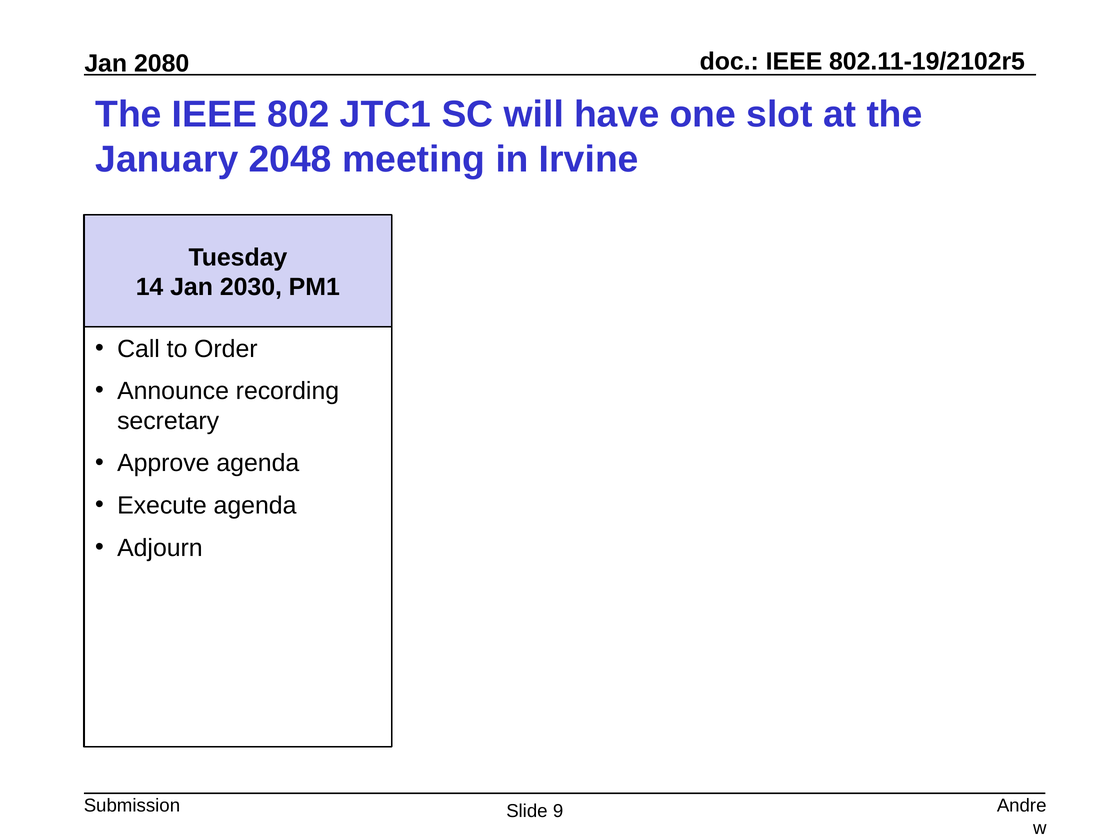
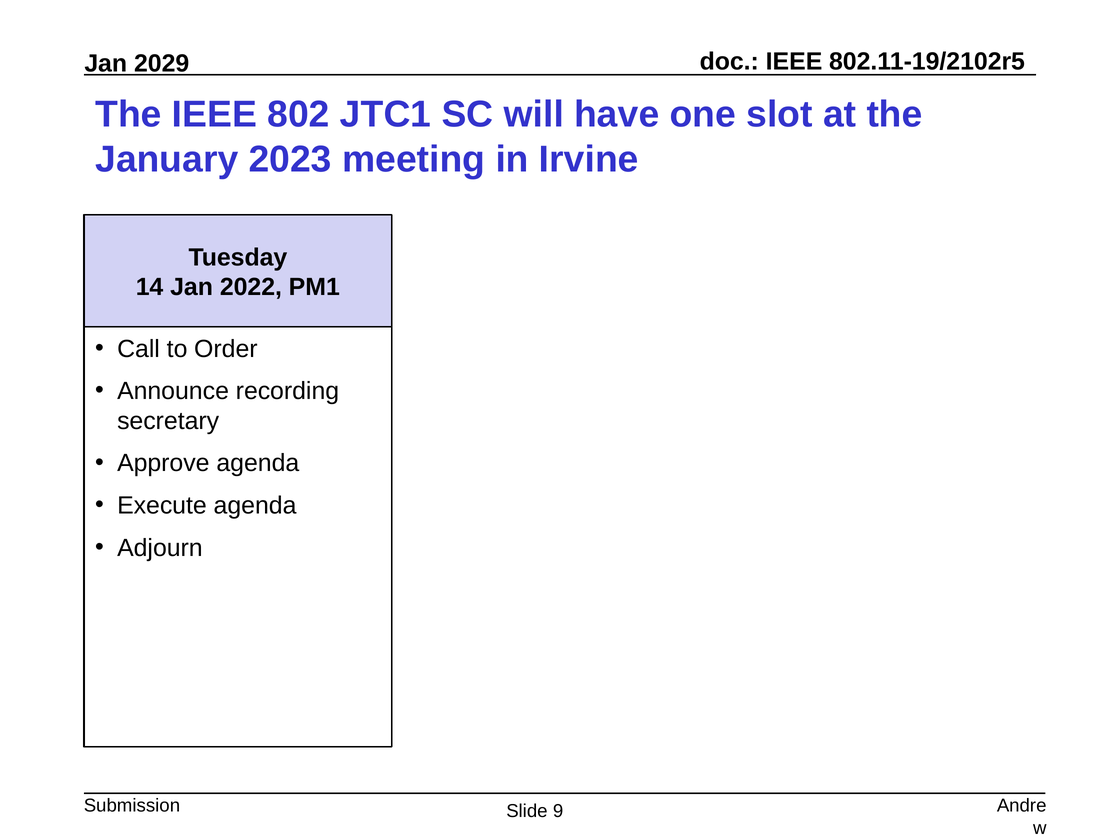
2080: 2080 -> 2029 (162, 64)
2048: 2048 -> 2023 (290, 159)
2030: 2030 -> 2022 (251, 287)
